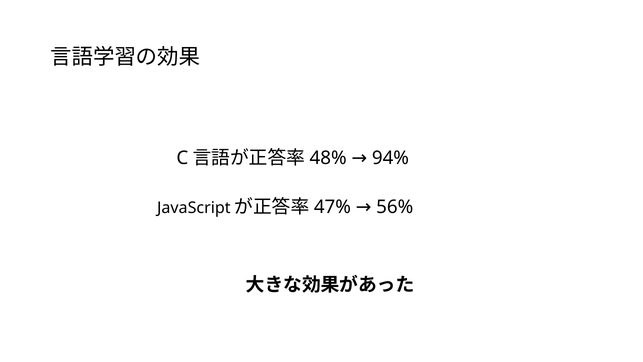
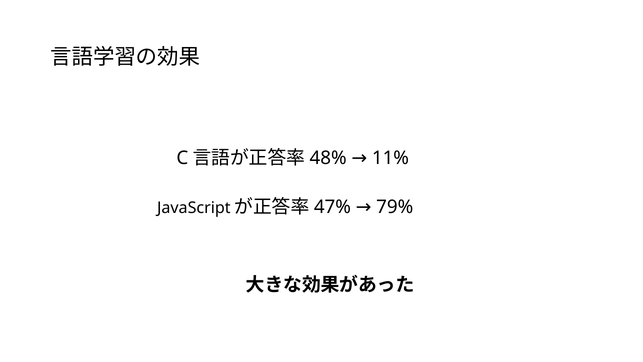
94%: 94% -> 11% (390, 158)
56%: 56% -> 79% (395, 207)
